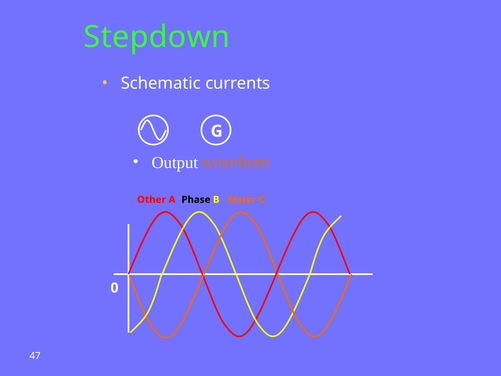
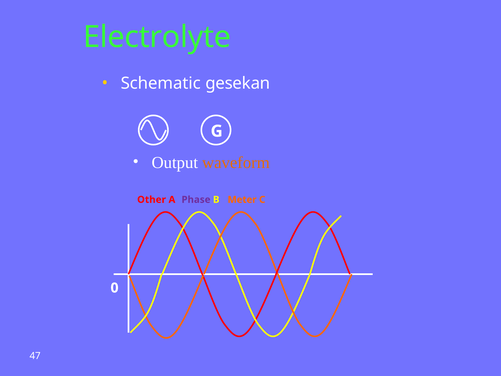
Stepdown: Stepdown -> Electrolyte (157, 37)
currents: currents -> gesekan (238, 83)
Phase colour: black -> purple (196, 200)
